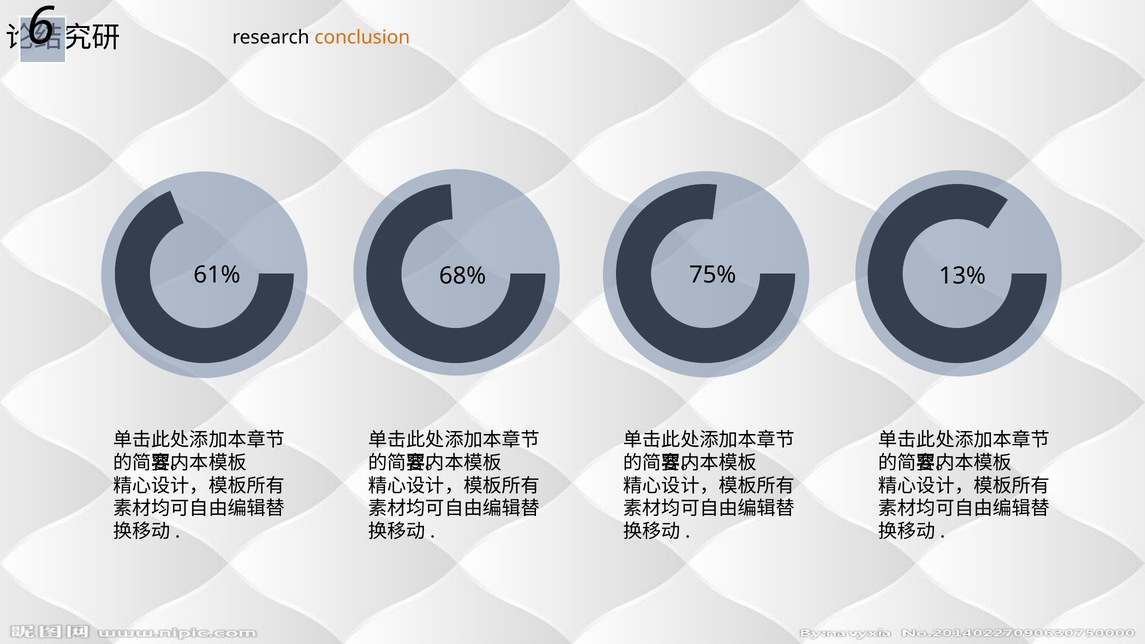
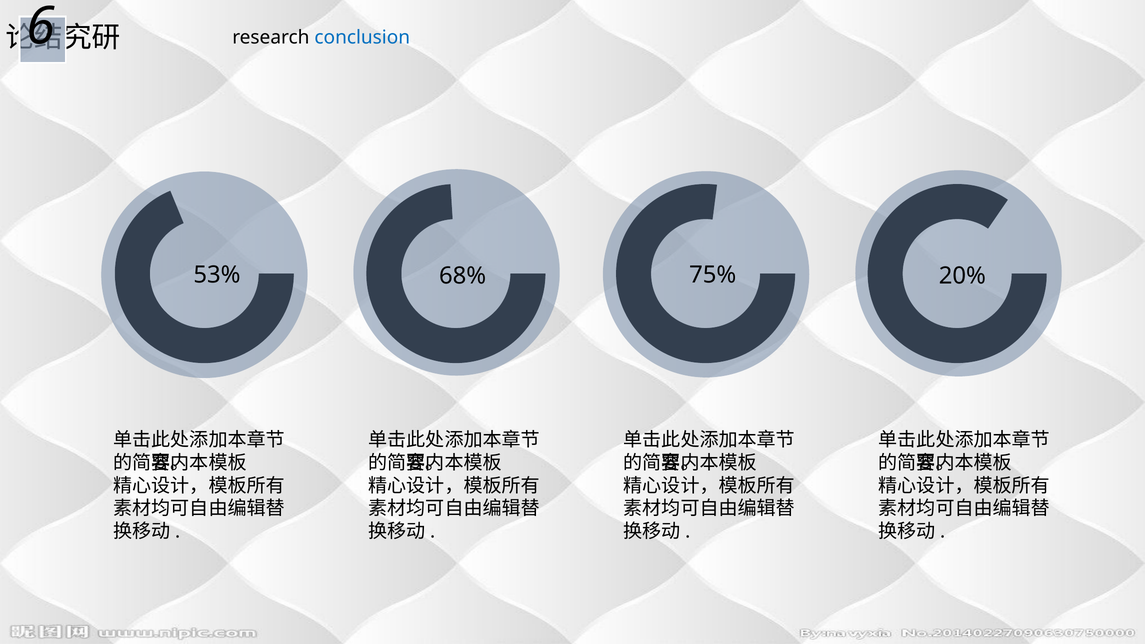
conclusion colour: orange -> blue (362, 37)
61%: 61% -> 53% (217, 275)
13%: 13% -> 20% (962, 276)
